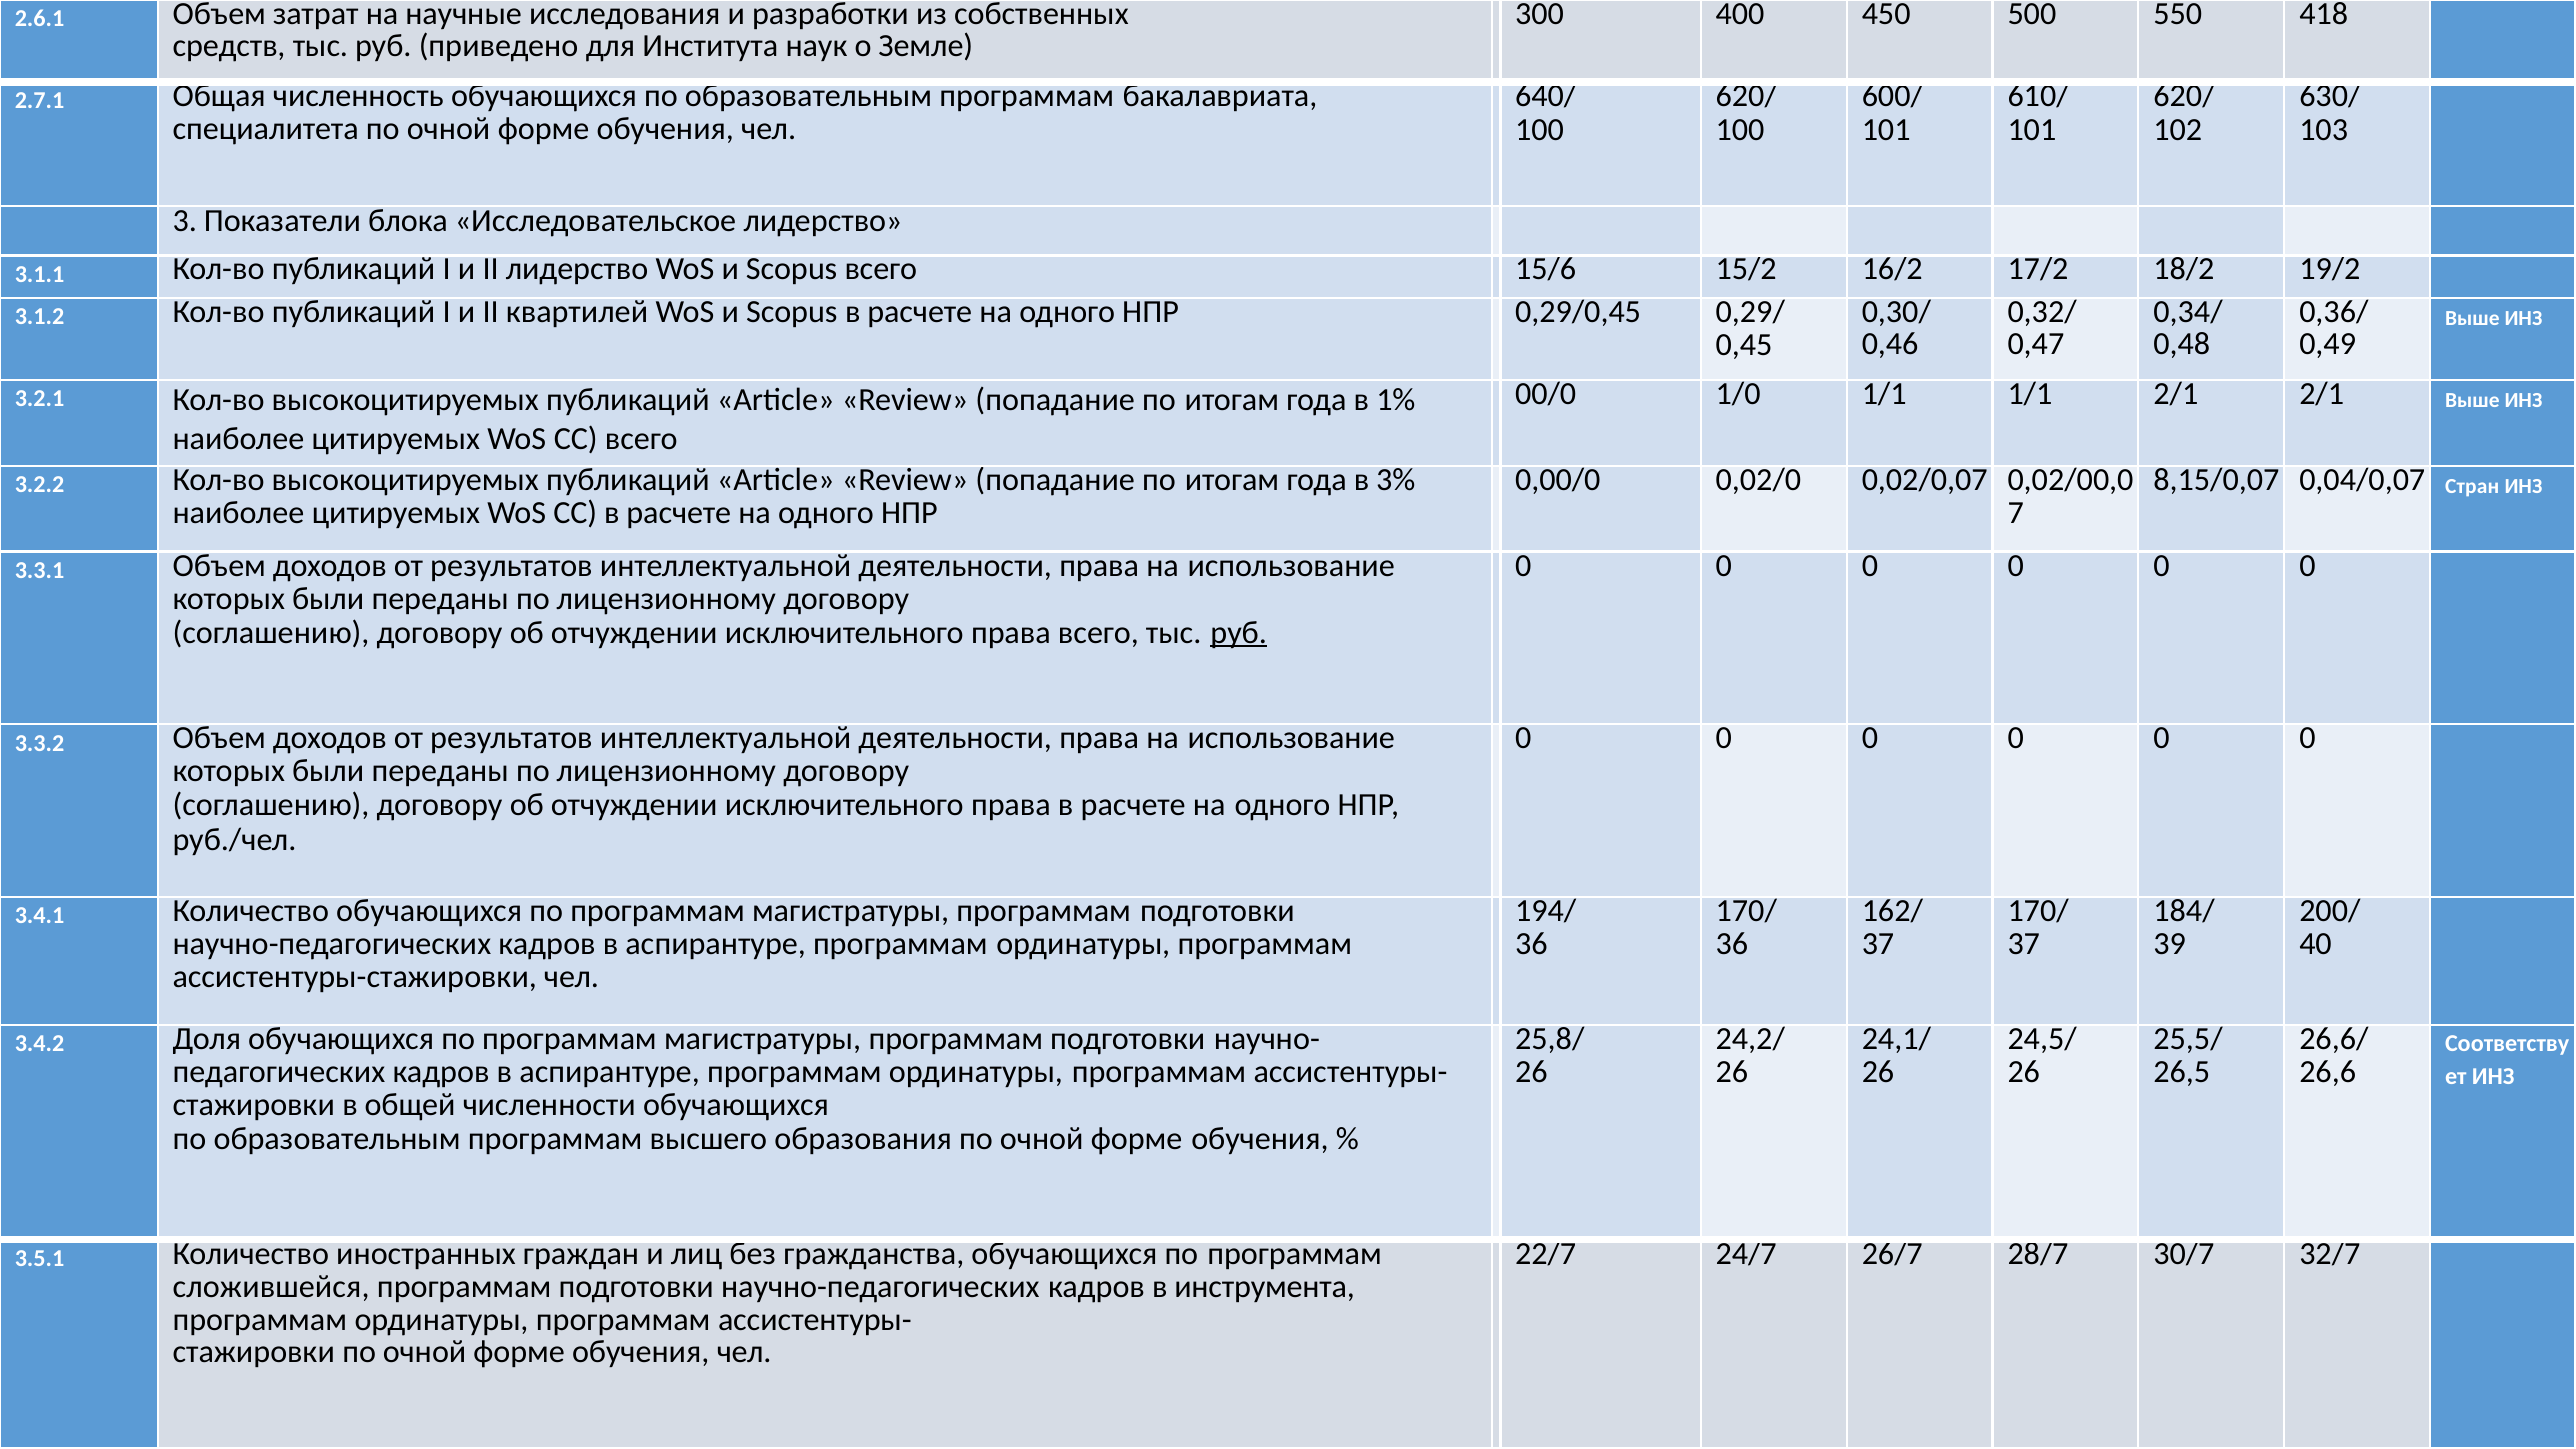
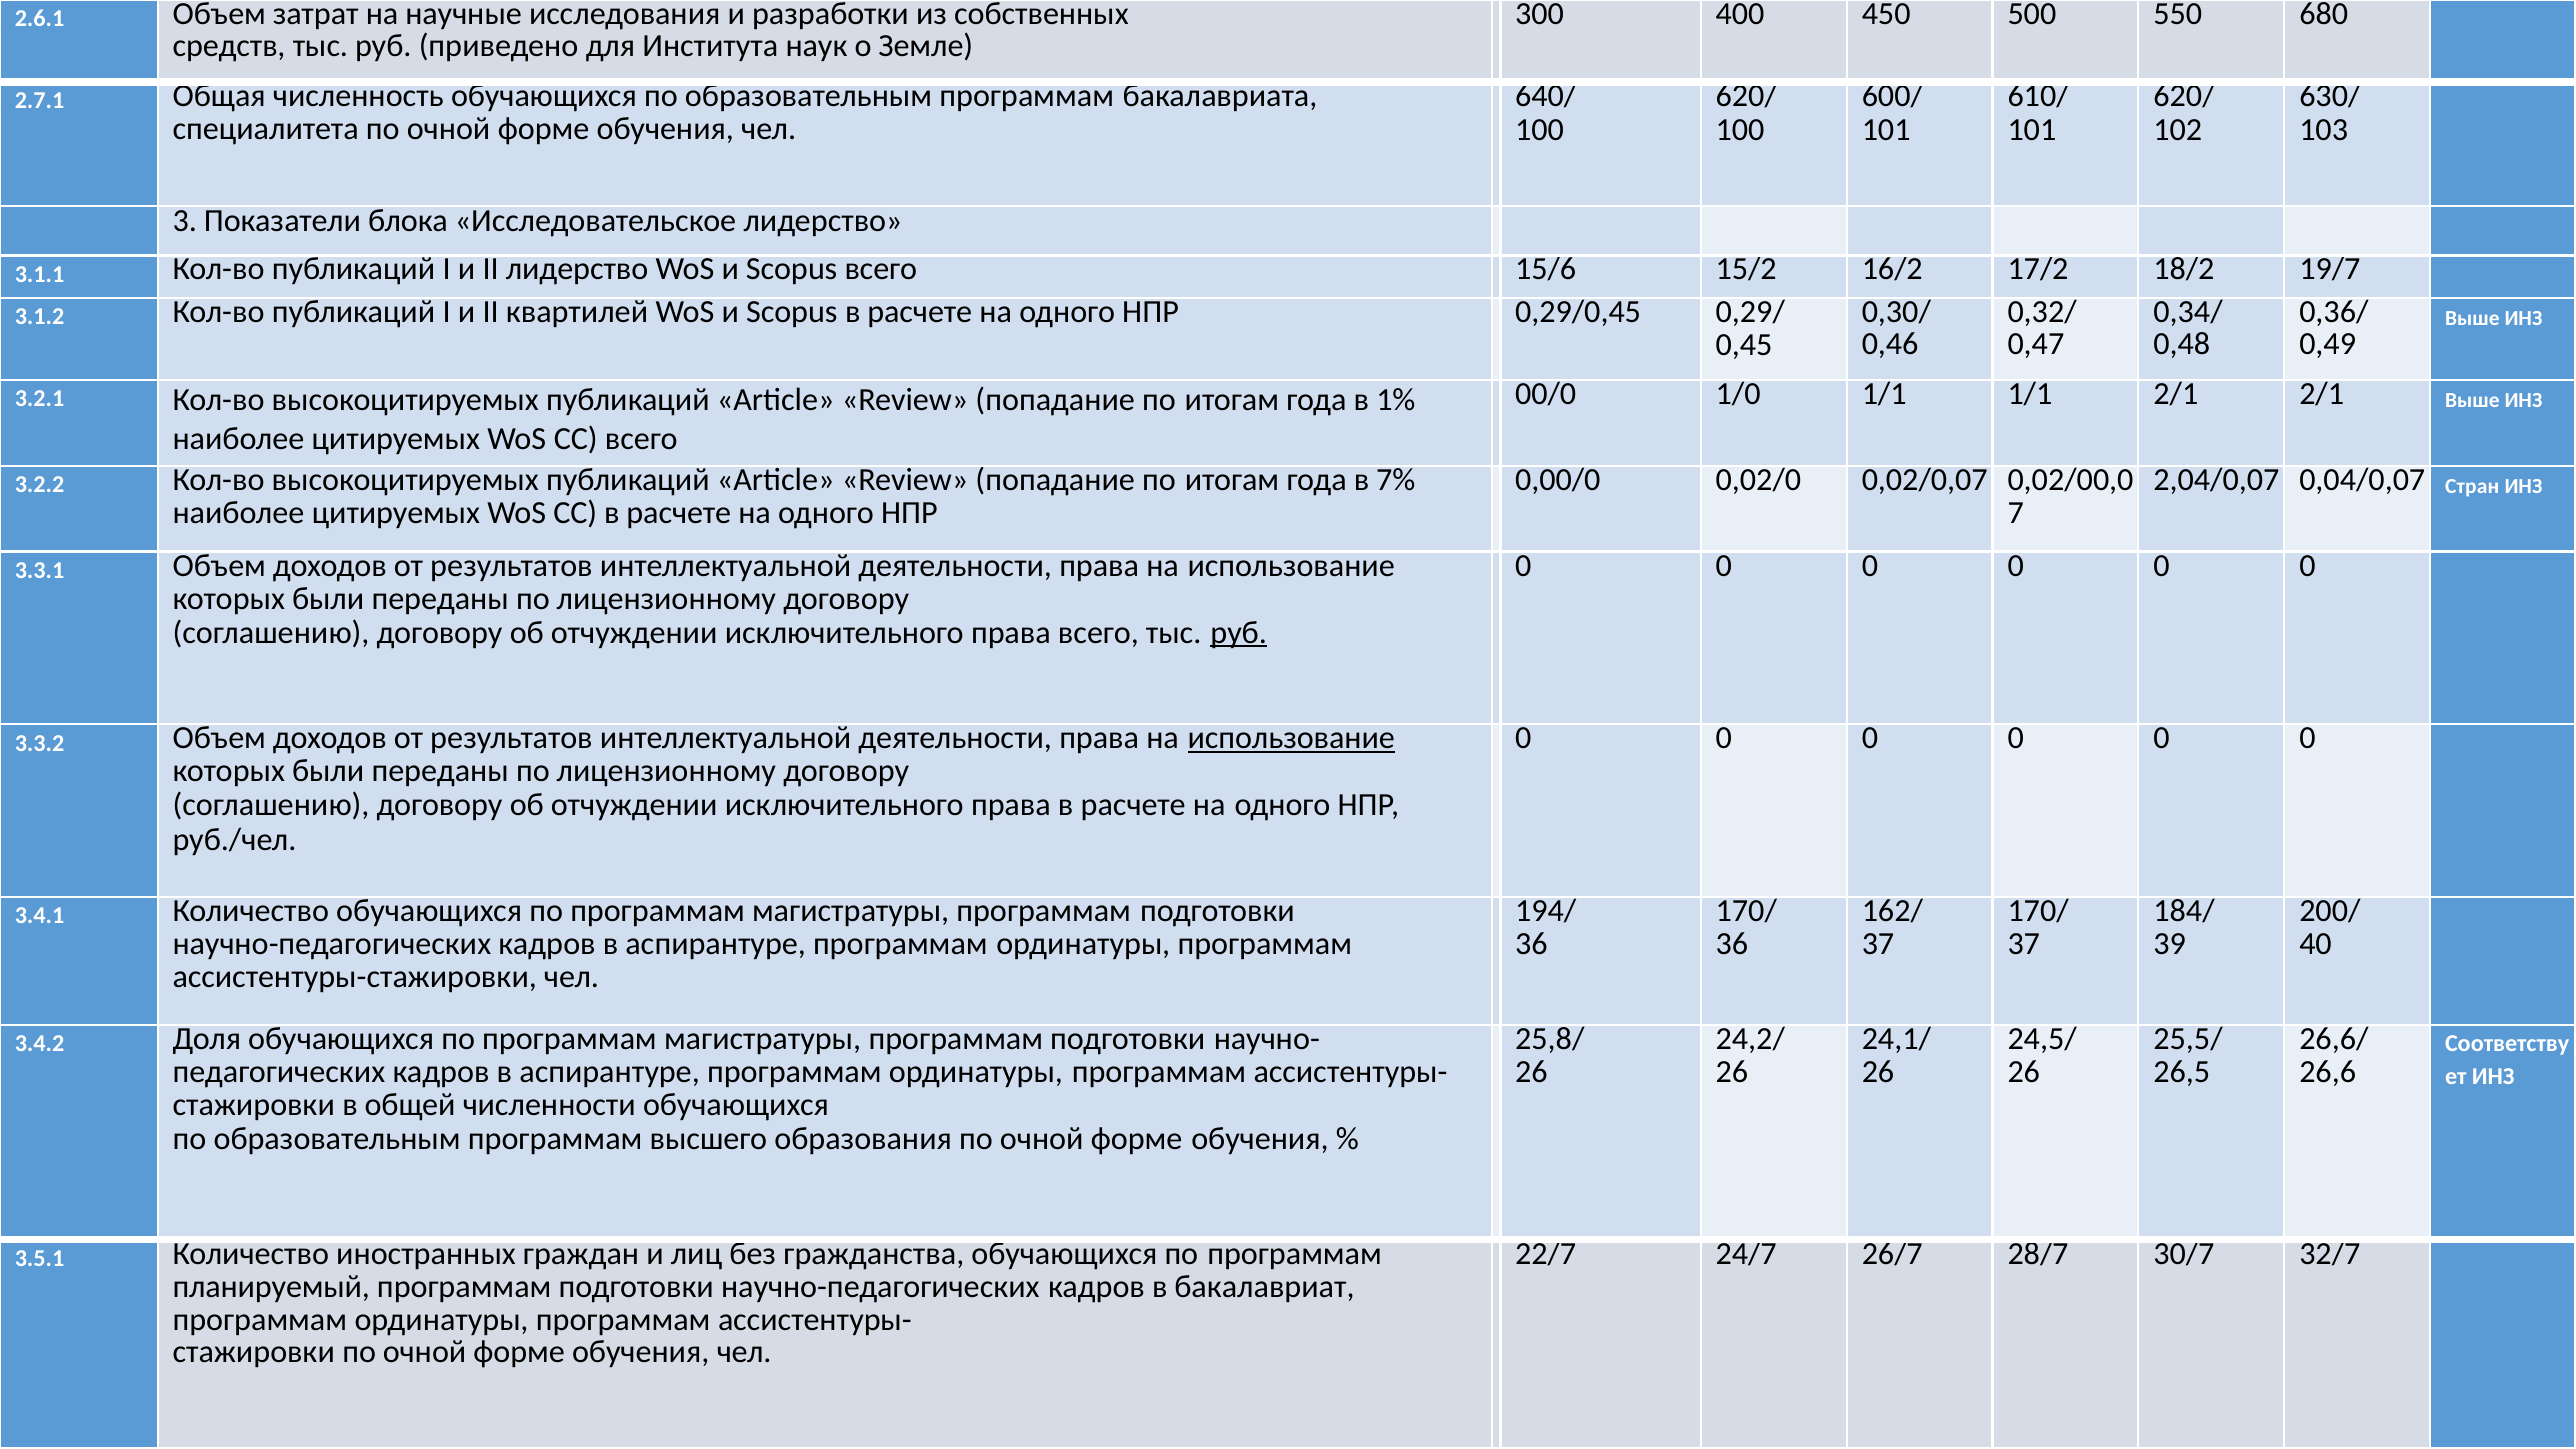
418: 418 -> 680 (2324, 14)
19/2: 19/2 -> 19/7 (2330, 269)
8,15/0,07: 8,15/0,07 -> 2,04/0,07 (2216, 480)
3%: 3% -> 7% (1396, 480)
использование underline: none -> present (1291, 738)
сложившейся: сложившейся -> планируемый (271, 1287)
инструмента: инструмента -> бакалавриат (1264, 1287)
